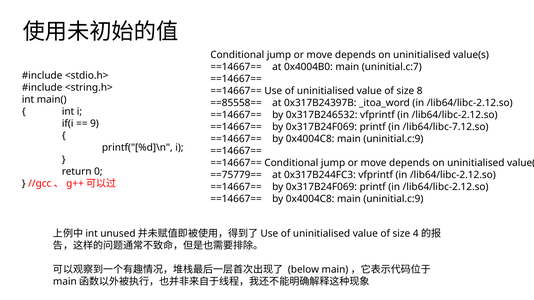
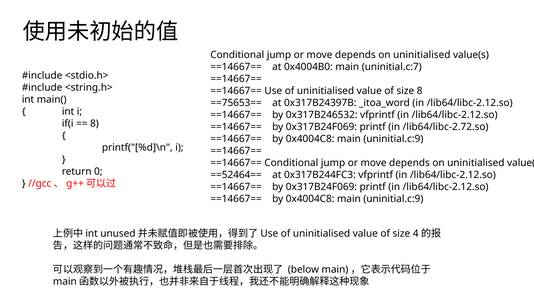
==85558==: ==85558== -> ==75653== (236, 103)
9: 9 -> 8 (94, 124)
/lib64/libc-7.12.so: /lib64/libc-7.12.so -> /lib64/libc-2.72.so (446, 127)
==75779==: ==75779== -> ==52464== (236, 175)
